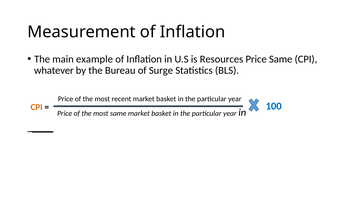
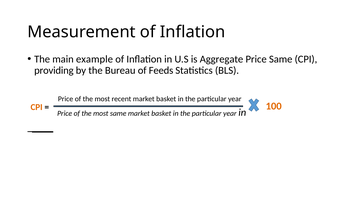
Resources: Resources -> Aggregate (221, 59)
whatever: whatever -> providing (54, 71)
Surge: Surge -> Feeds (161, 71)
100 colour: blue -> orange (274, 106)
